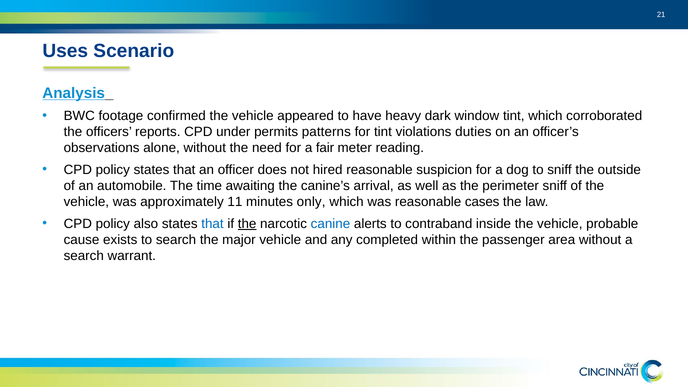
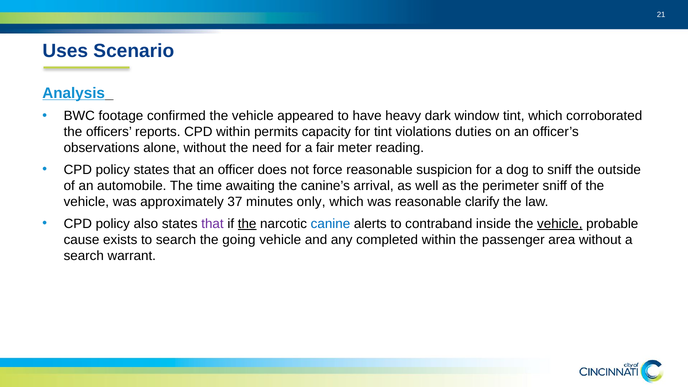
CPD under: under -> within (233, 132)
patterns: patterns -> capacity (326, 132)
hired: hired -> force (328, 170)
11: 11 -> 37 (235, 202)
cases: cases -> clarify (482, 202)
that colour: blue -> purple (212, 224)
vehicle underline: none -> present (560, 224)
major: major -> going (239, 240)
